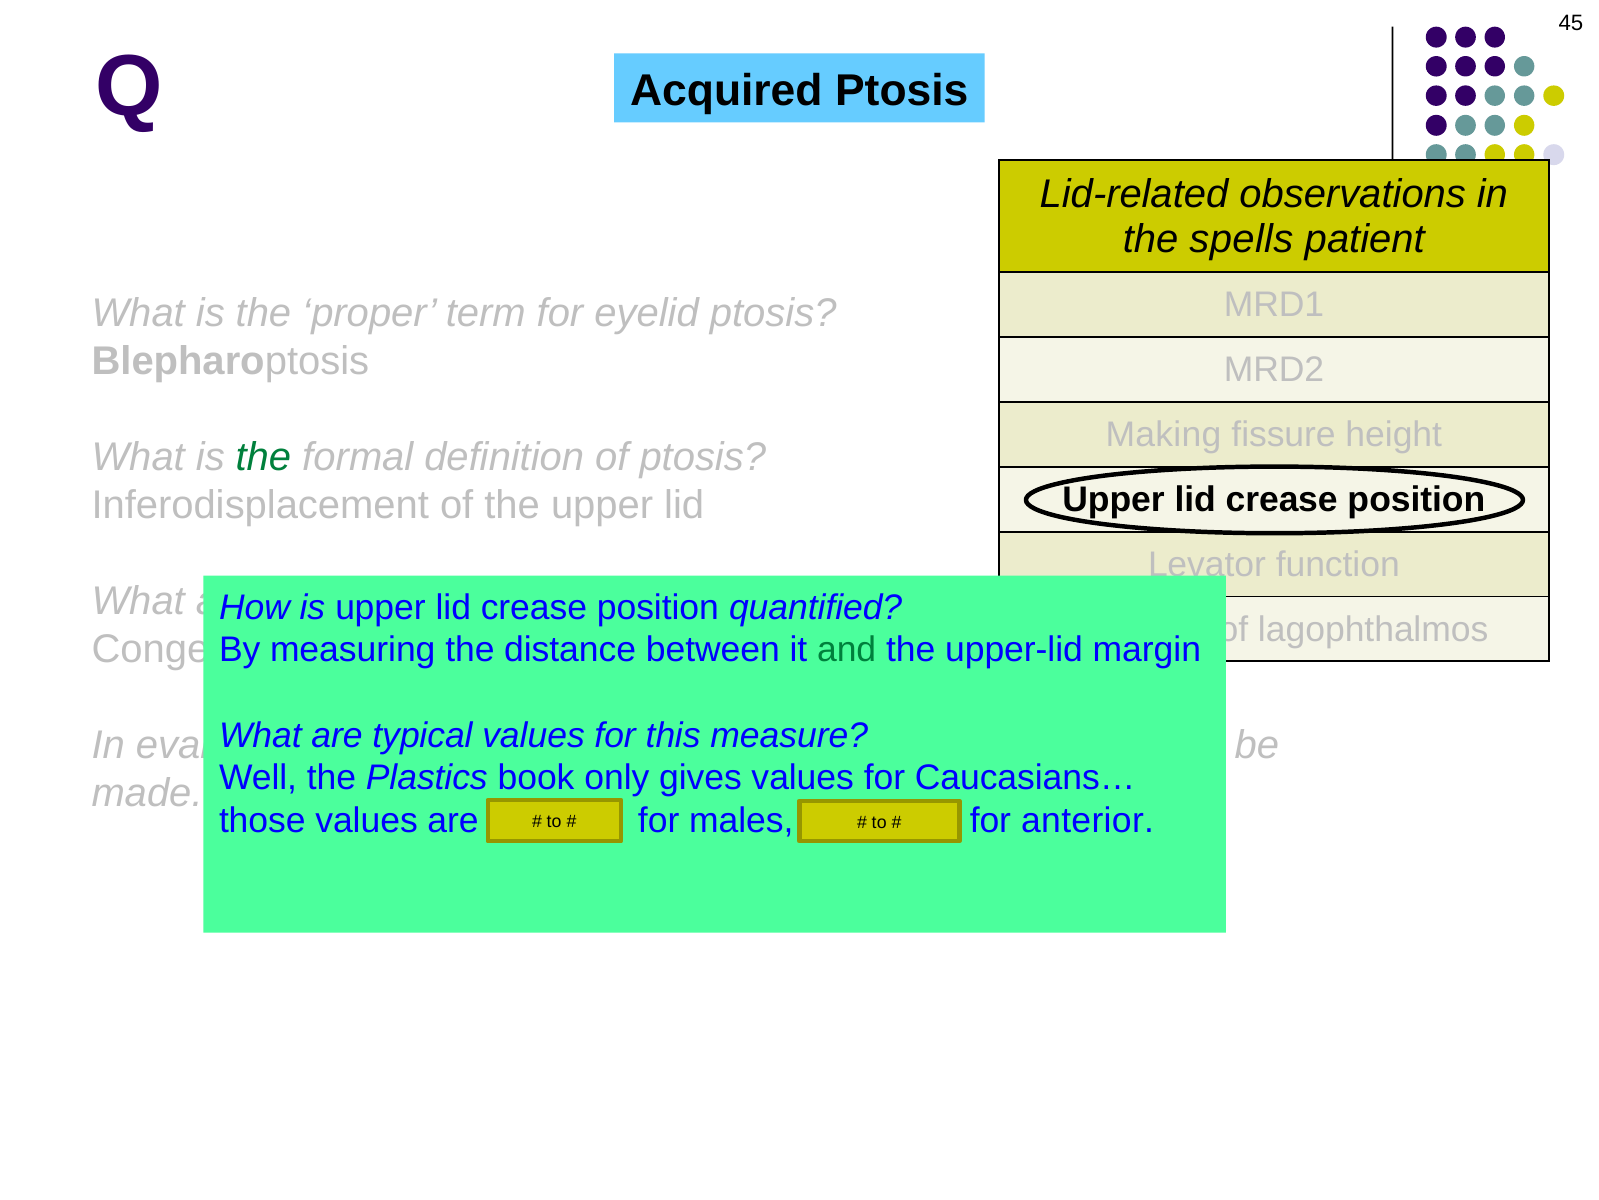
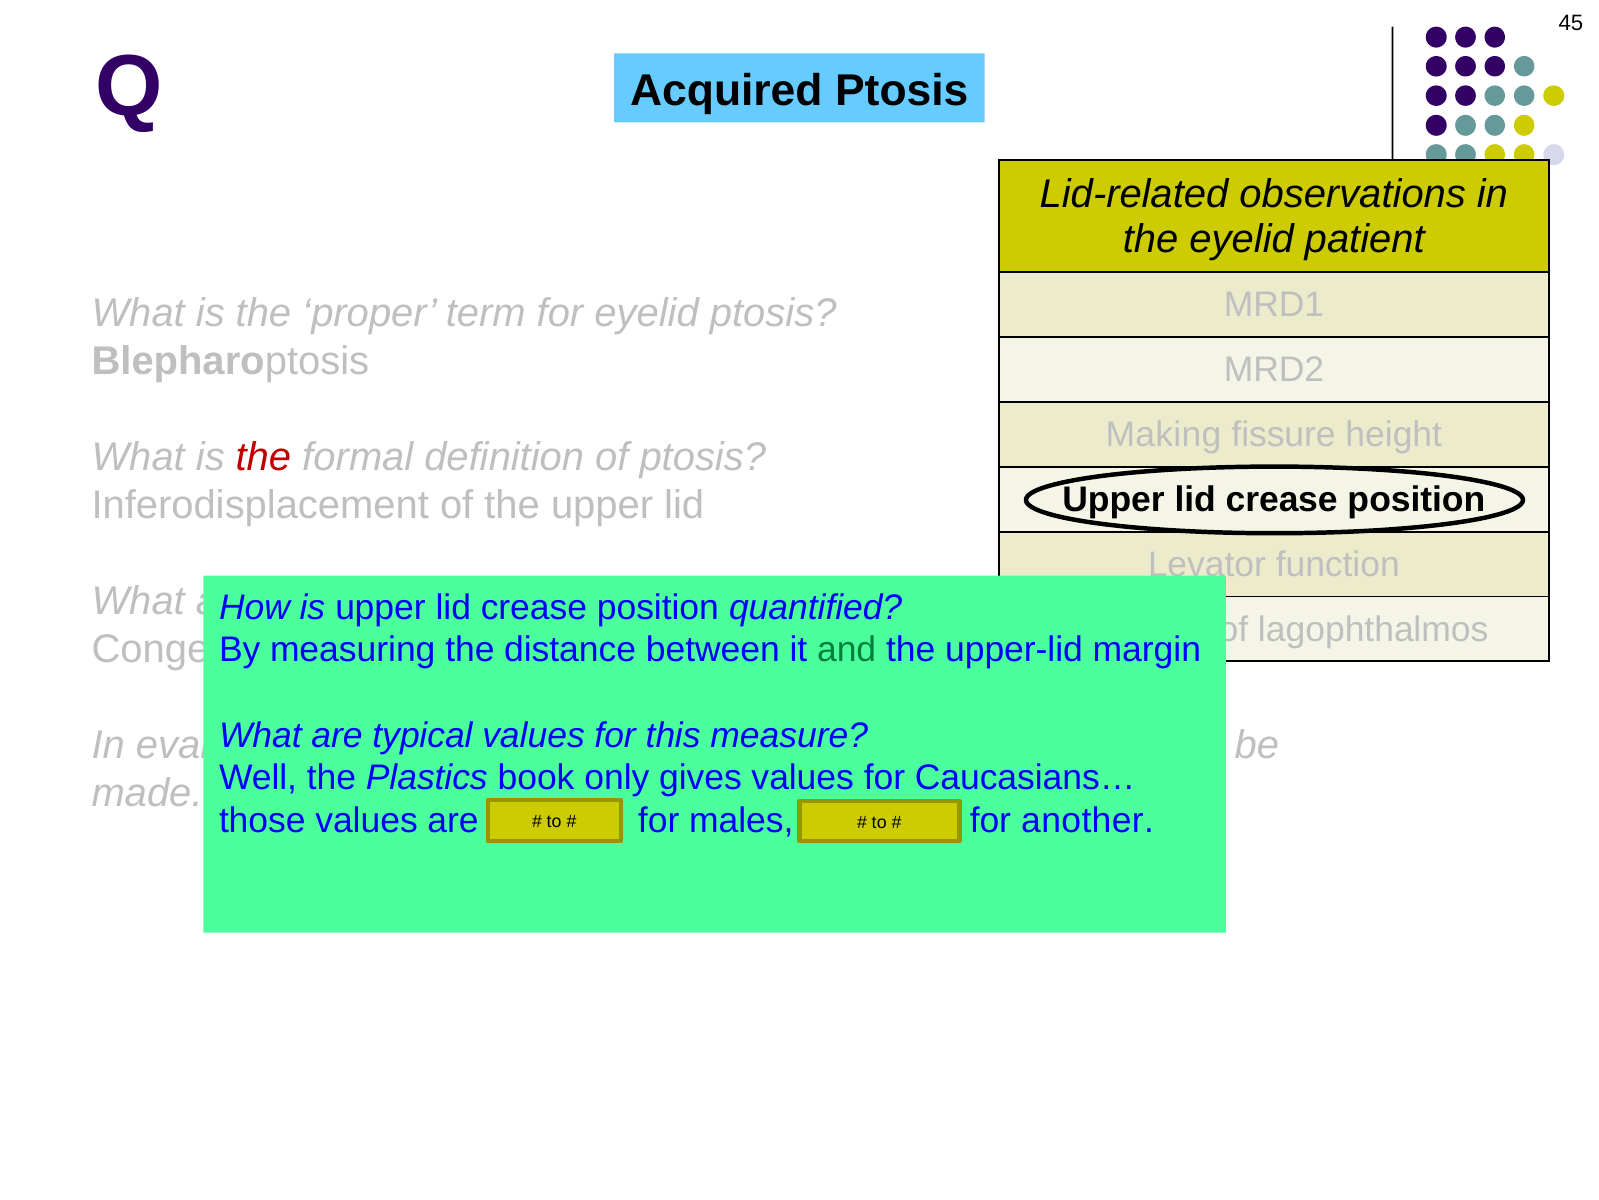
the spells: spells -> eyelid (1242, 239)
the colour: green -> red (263, 457)
anterior: anterior -> another (1088, 820)
